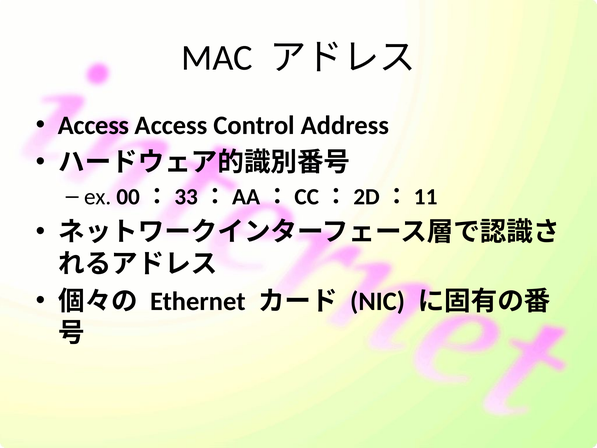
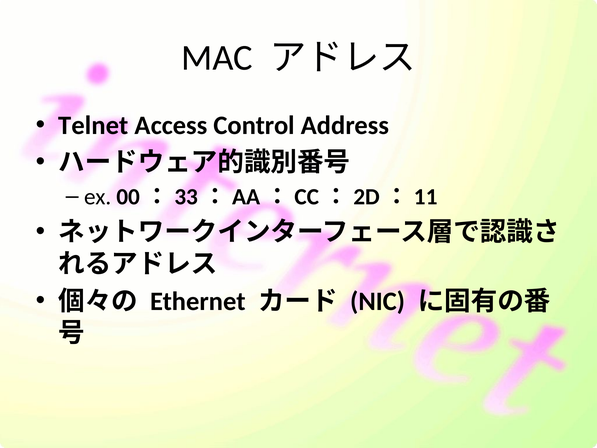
Access: Access -> Telnet (93, 125)
